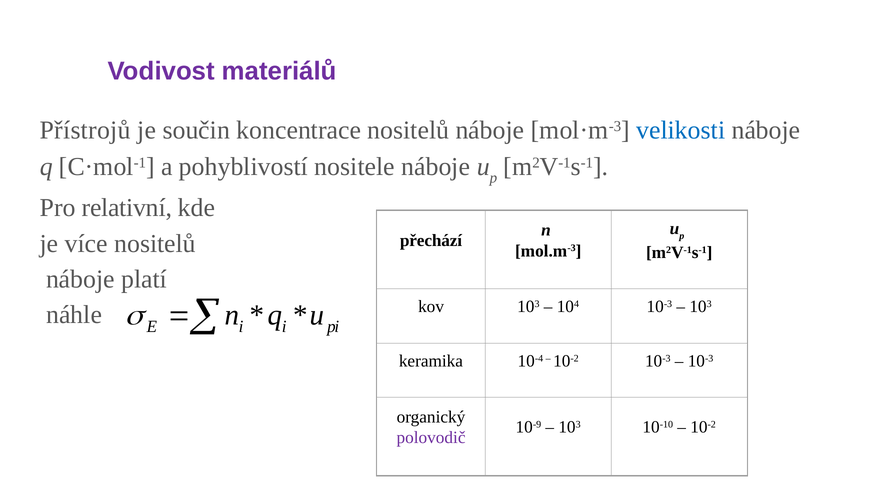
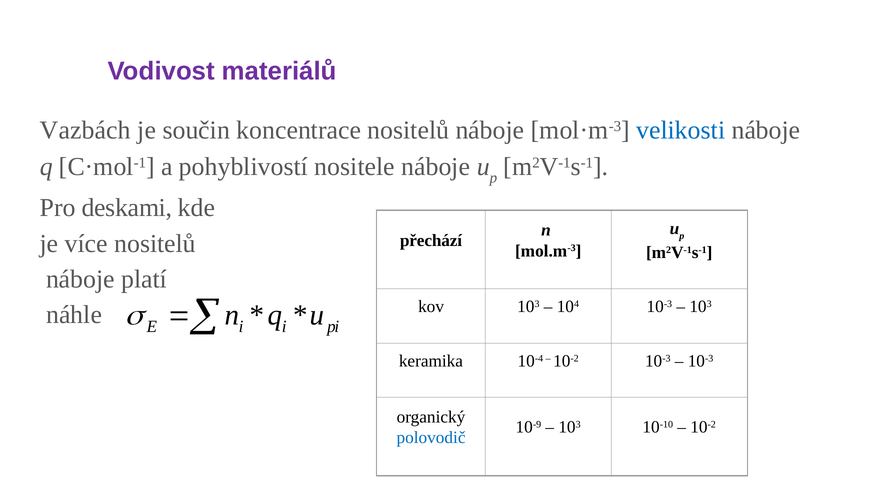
Přístrojů: Přístrojů -> Vazbách (85, 131)
relativní: relativní -> deskami (127, 208)
polovodič colour: purple -> blue (431, 438)
